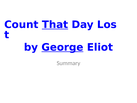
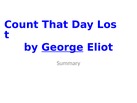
That underline: present -> none (55, 25)
